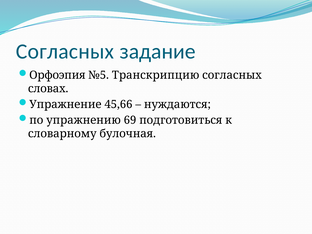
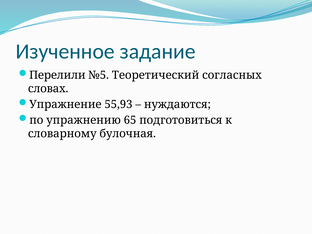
Согласных: Согласных -> Изученное (65, 52)
Орфоэпия: Орфоэпия -> Перелили (57, 75)
Транскрипцию: Транскрипцию -> Теоретический (156, 75)
45,66: 45,66 -> 55,93 (118, 104)
69: 69 -> 65 (130, 120)
